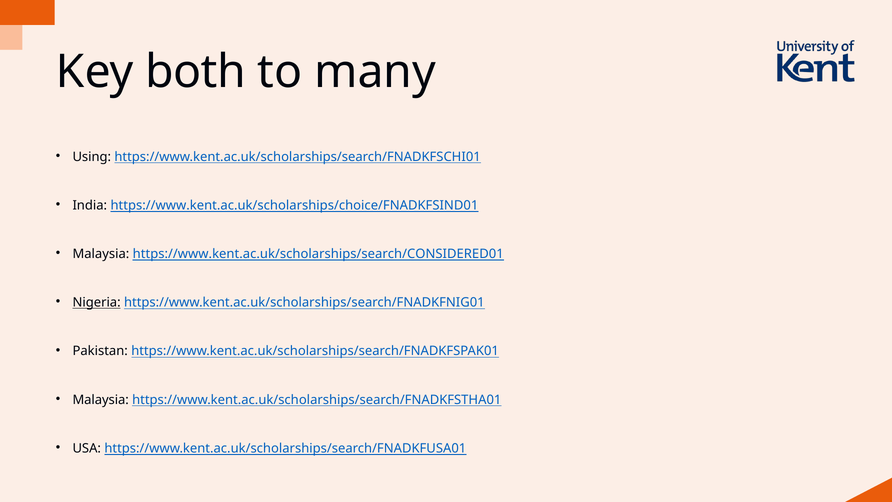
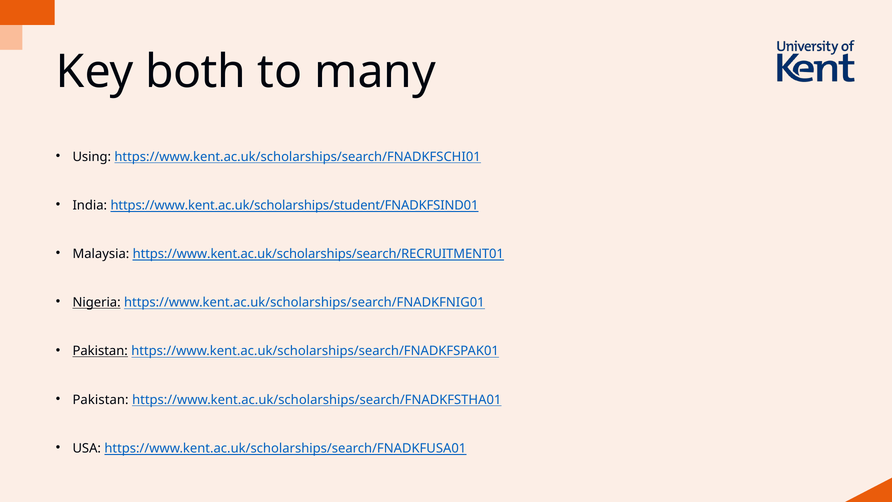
https://www.kent.ac.uk/scholarships/choice/FNADKFSIND01: https://www.kent.ac.uk/scholarships/choice/FNADKFSIND01 -> https://www.kent.ac.uk/scholarships/student/FNADKFSIND01 (295, 205)
https://www.kent.ac.uk/scholarships/search/CONSIDERED01: https://www.kent.ac.uk/scholarships/search/CONSIDERED01 -> https://www.kent.ac.uk/scholarships/search/RECRUITMENT01 (318, 254)
Pakistan underline: none -> present (100, 351)
Malaysia: Malaysia -> Pakistan (101, 400)
